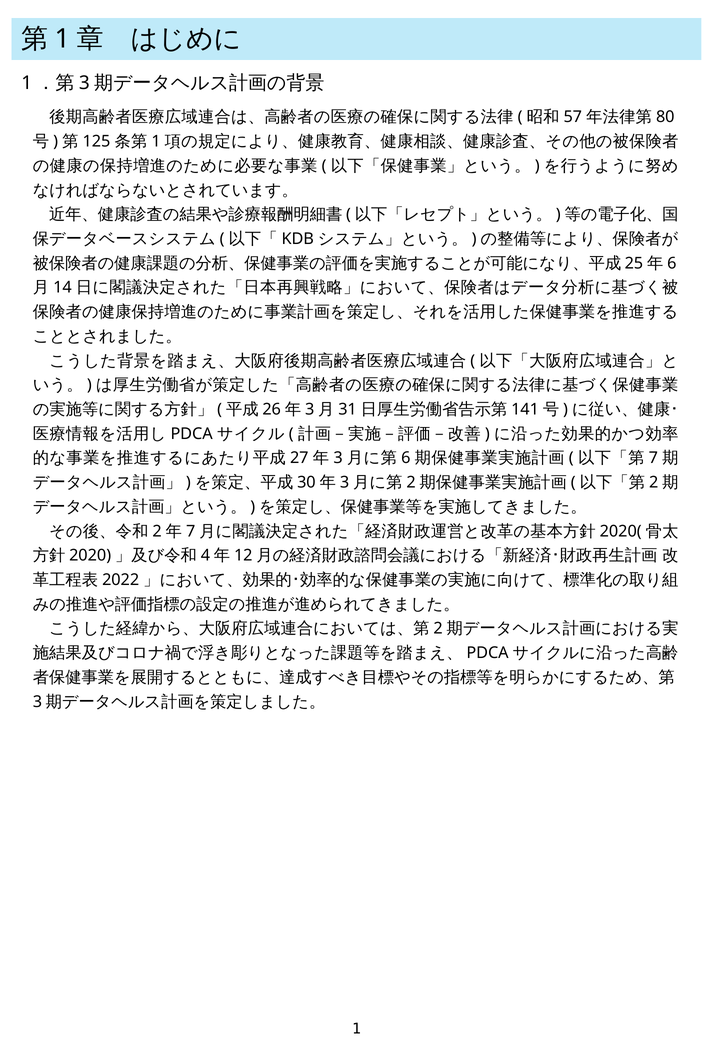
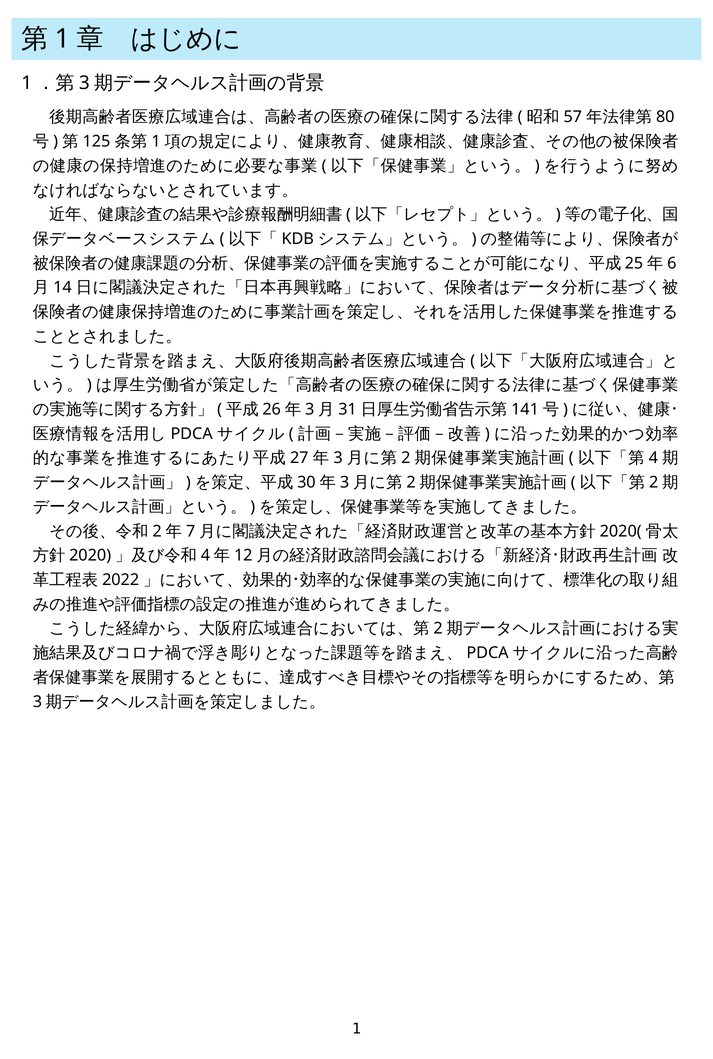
6: 6 -> 2 (406, 458)
7: 7 -> 4 (653, 458)
